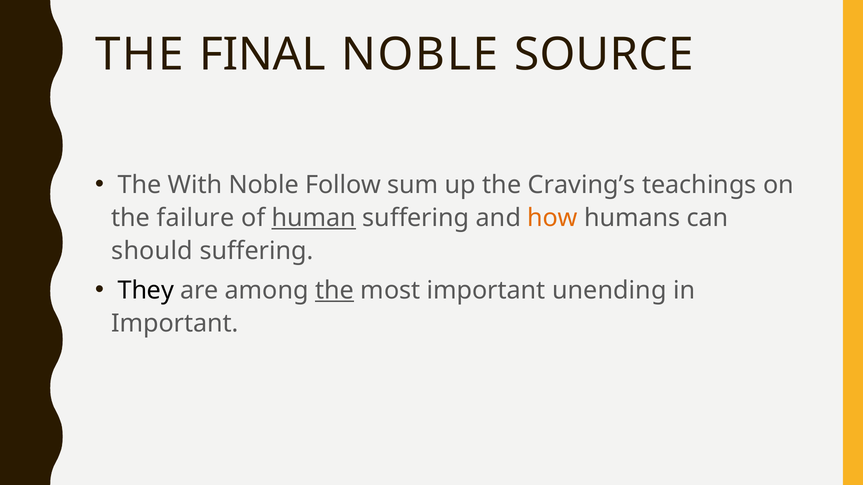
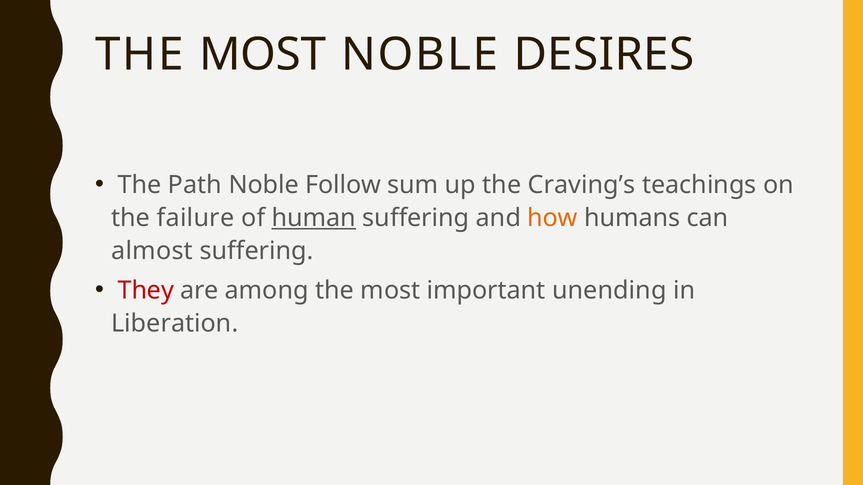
FINAL: FINAL -> MOST (263, 55)
SOURCE: SOURCE -> DESIRES (604, 55)
With: With -> Path (195, 185)
should: should -> almost (152, 251)
They colour: black -> red (146, 291)
the underline: present -> none (335, 291)
Important: Important -> Liberation (175, 324)
